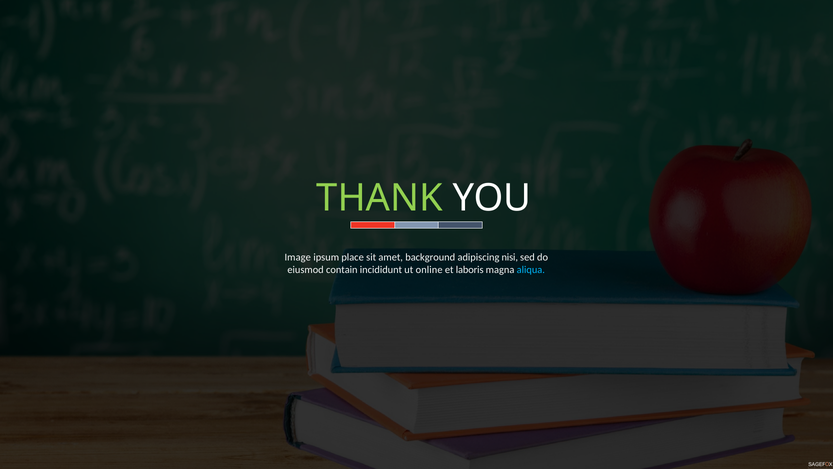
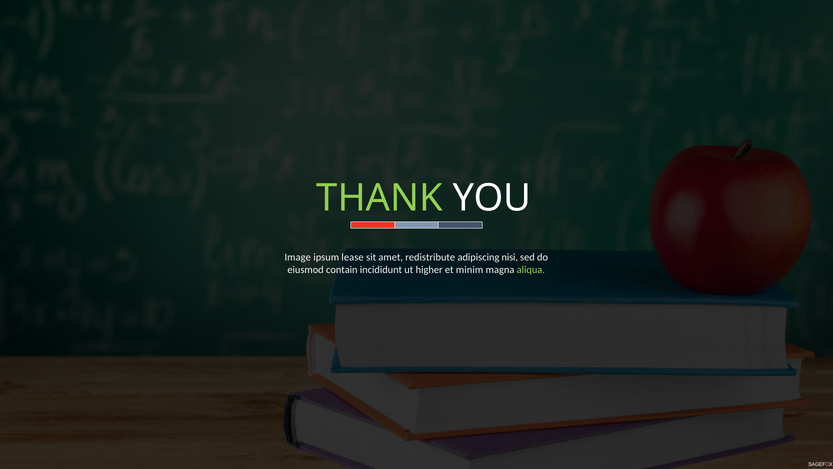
place: place -> lease (353, 257)
background: background -> redistribute (430, 257)
online: online -> higher (429, 270)
laboris: laboris -> minim (470, 270)
aliqua colour: light blue -> light green (531, 270)
